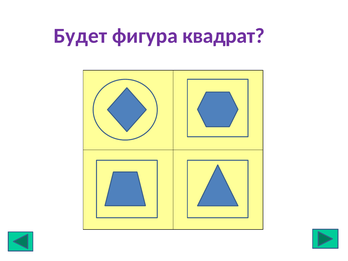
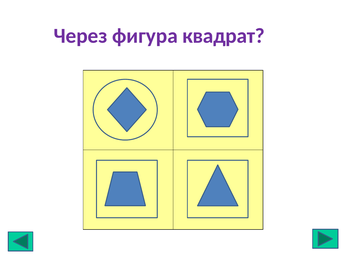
Будет: Будет -> Через (80, 36)
